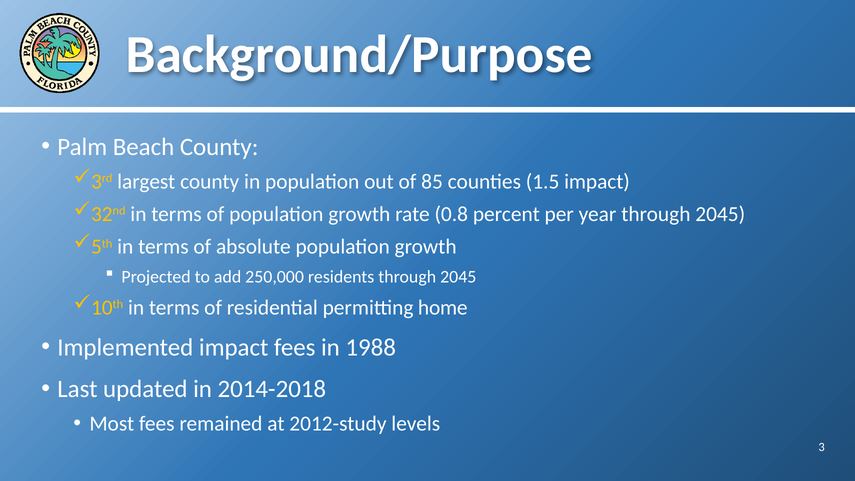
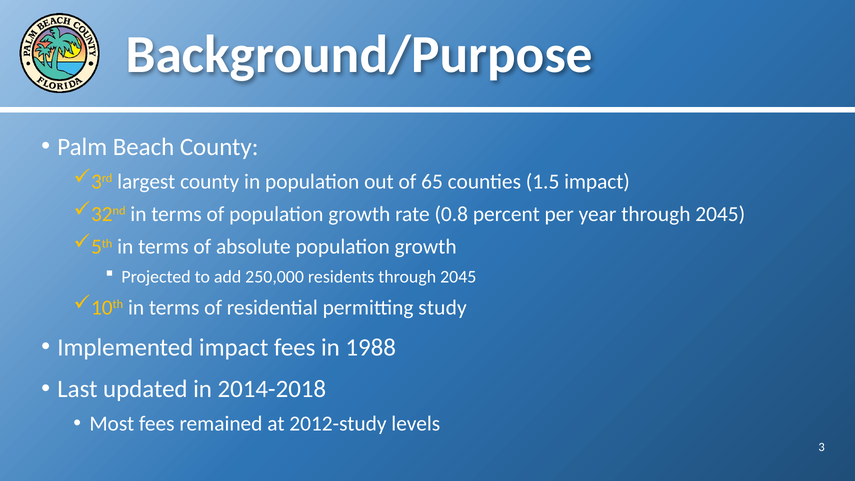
85: 85 -> 65 (432, 182)
home: home -> study (443, 308)
